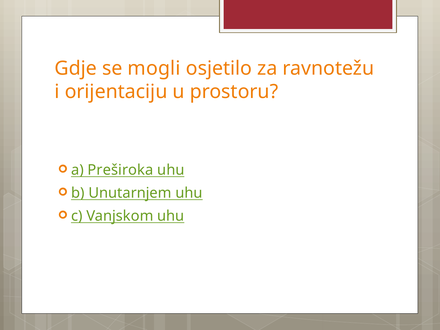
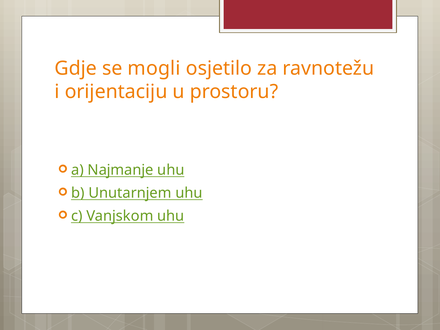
Preširoka: Preširoka -> Najmanje (121, 170)
